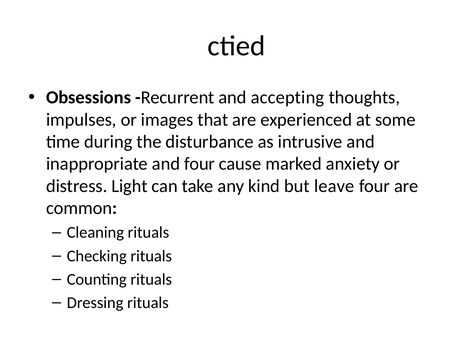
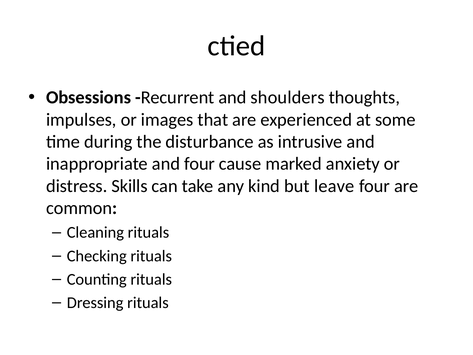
accepting: accepting -> shoulders (288, 97)
Light: Light -> Skills (130, 186)
